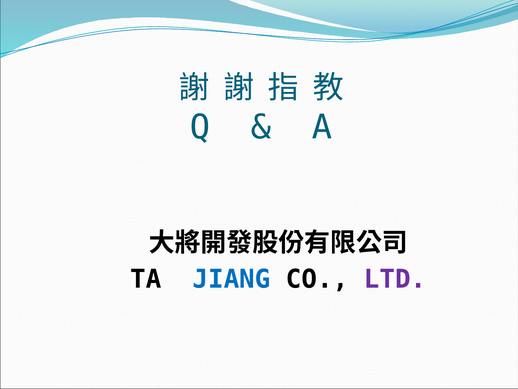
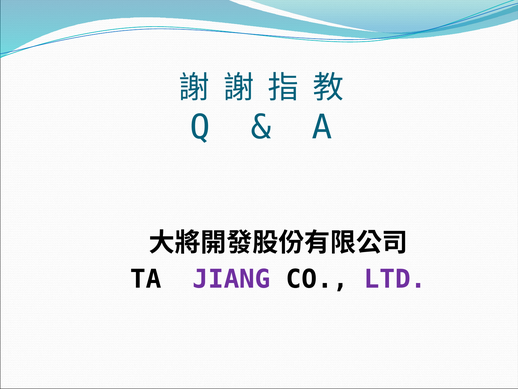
JIANG colour: blue -> purple (231, 279)
